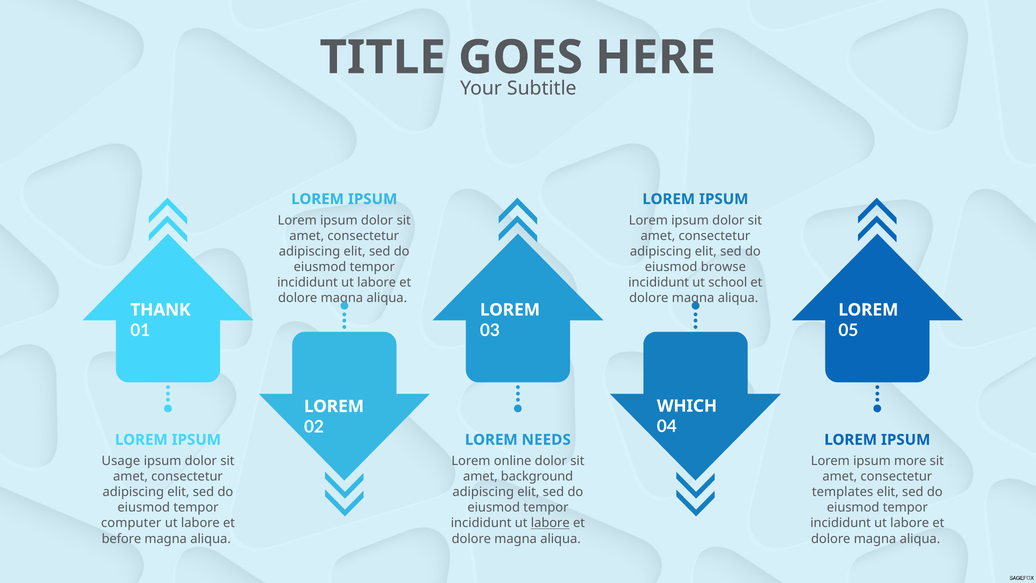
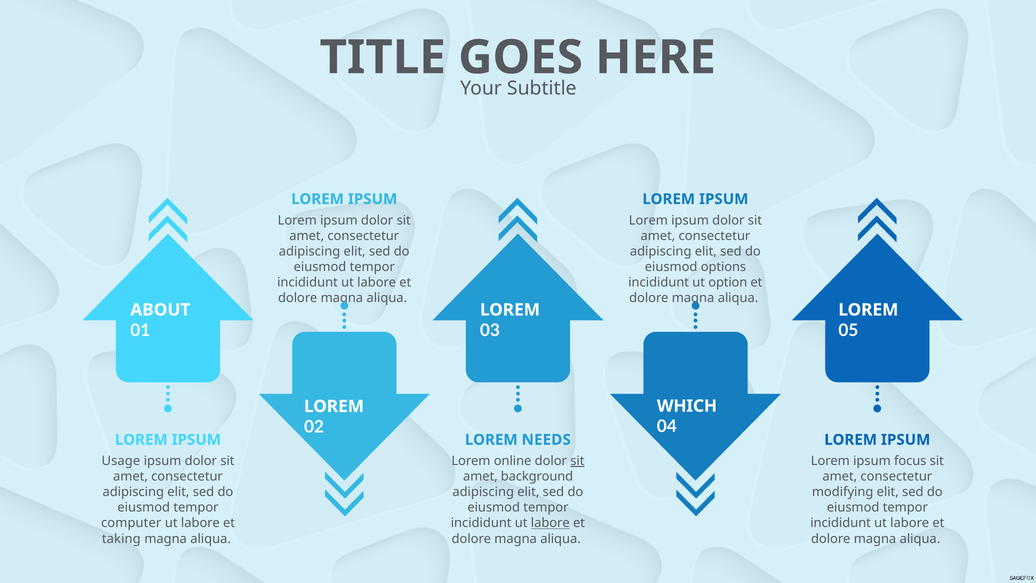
browse: browse -> options (723, 267)
school: school -> option (728, 282)
THANK: THANK -> ABOUT (160, 310)
sit underline: none -> present (577, 461)
more: more -> focus (910, 461)
templates: templates -> modifying (843, 492)
before: before -> taking (121, 538)
